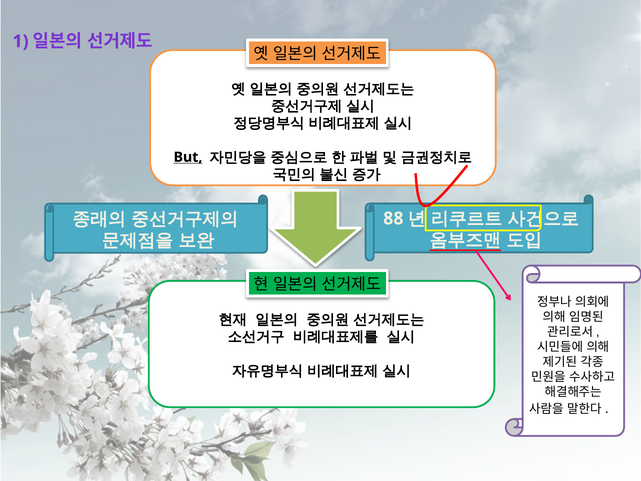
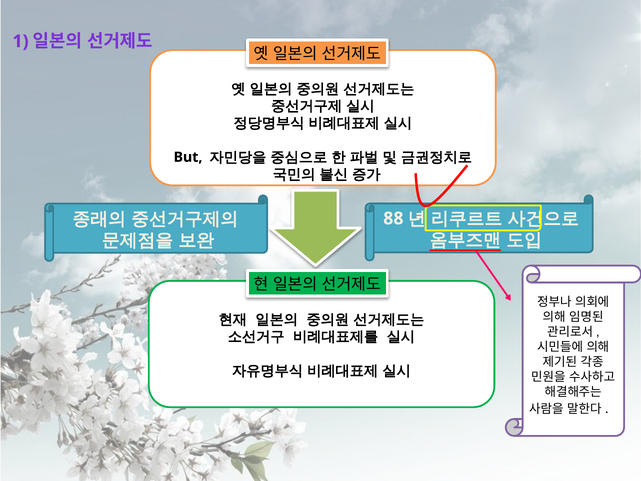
But underline: present -> none (188, 157)
